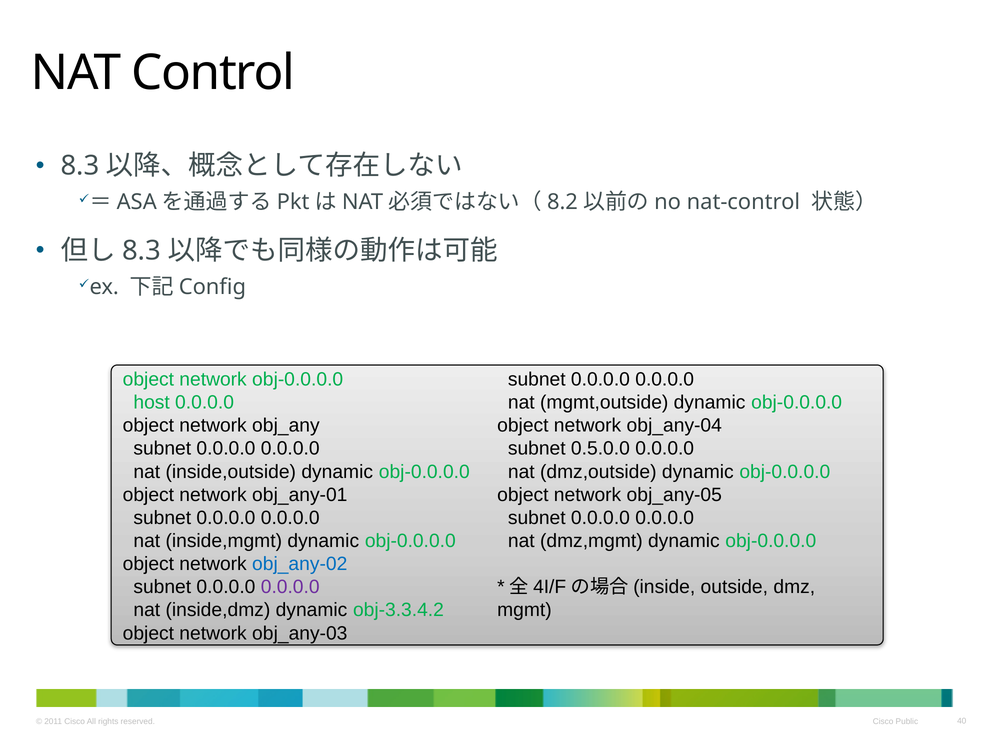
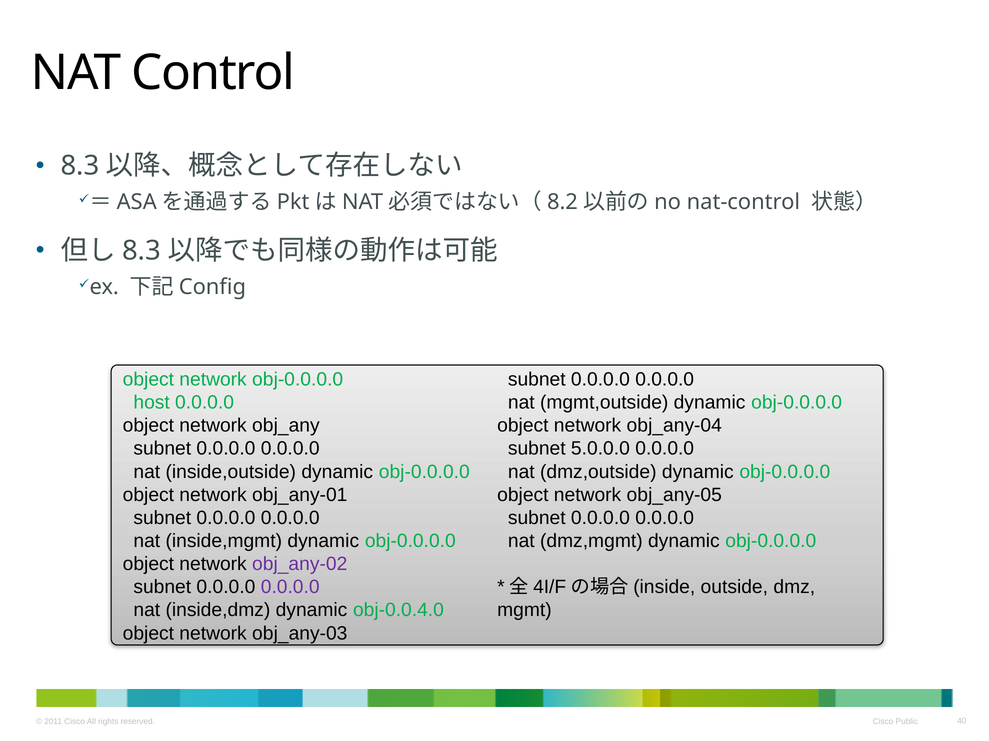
0.5.0.0: 0.5.0.0 -> 5.0.0.0 (600, 449)
obj_any-02 colour: blue -> purple (300, 565)
obj-3.3.4.2: obj-3.3.4.2 -> obj-0.0.4.0 (398, 611)
